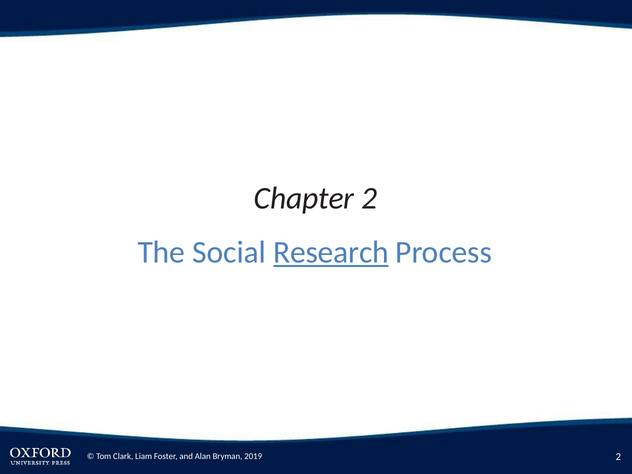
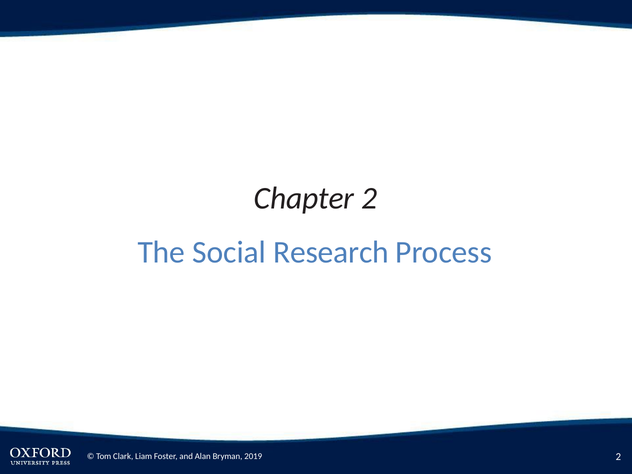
Research underline: present -> none (331, 253)
